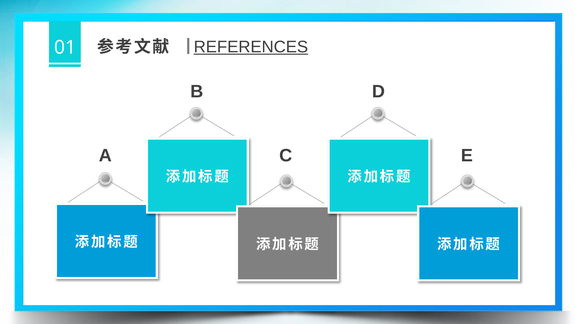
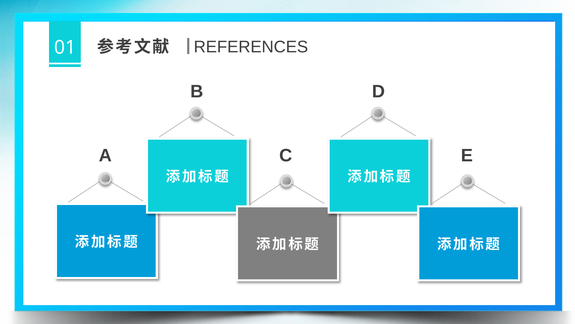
REFERENCES underline: present -> none (251, 47)
